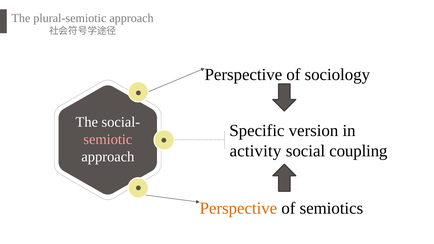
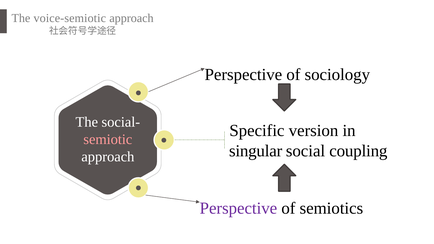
plural-semiotic: plural-semiotic -> voice-semiotic (70, 18)
activity: activity -> singular (256, 151)
Perspective colour: orange -> purple (238, 209)
